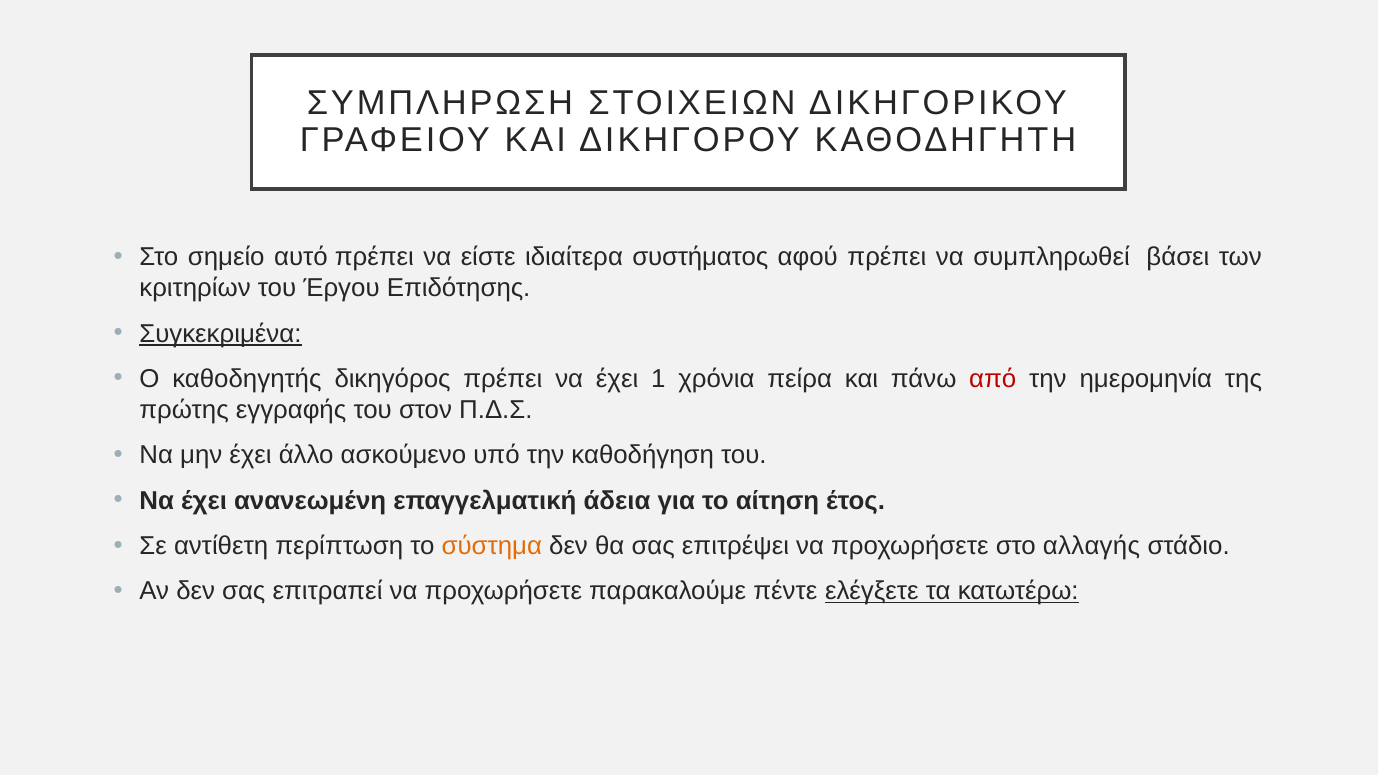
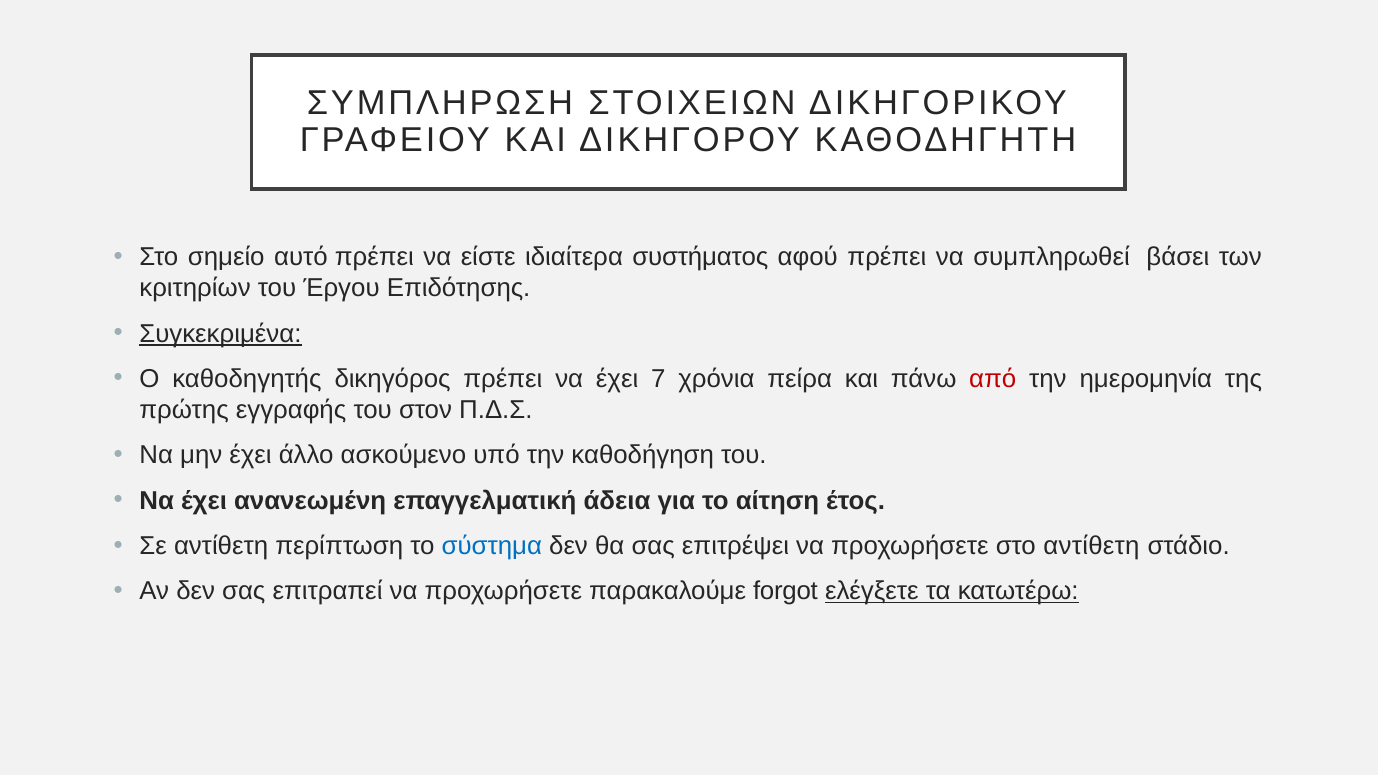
1: 1 -> 7 (658, 379)
σύστημα colour: orange -> blue (492, 546)
στο αλλαγής: αλλαγής -> αντίθετη (1091, 546)
πέντε: πέντε -> forgot (785, 591)
